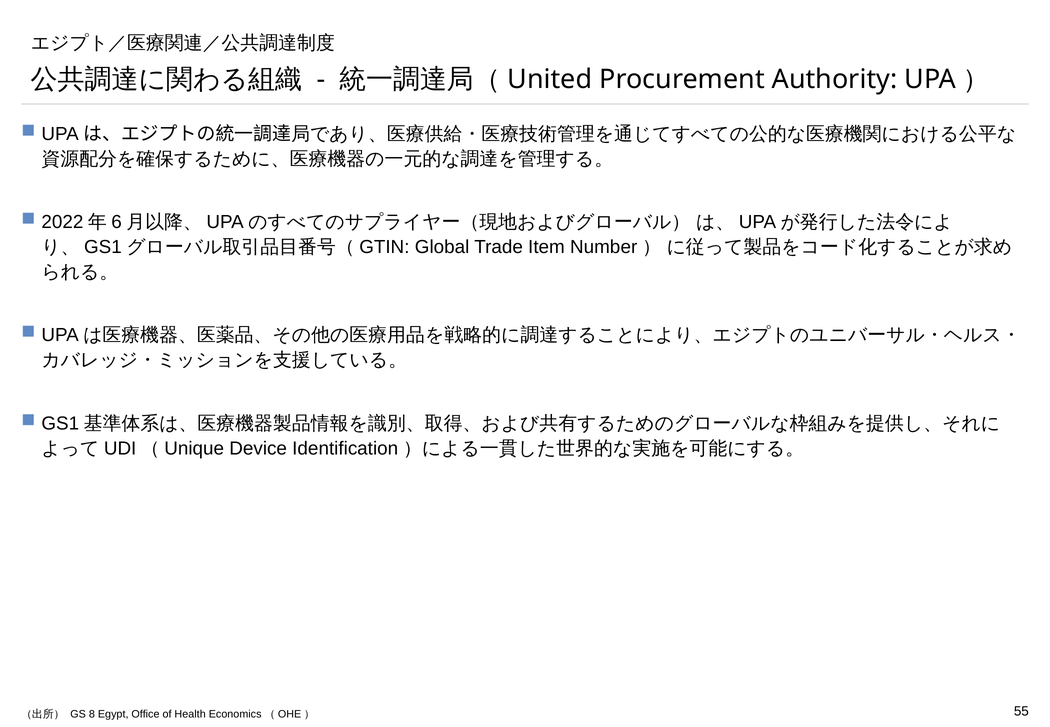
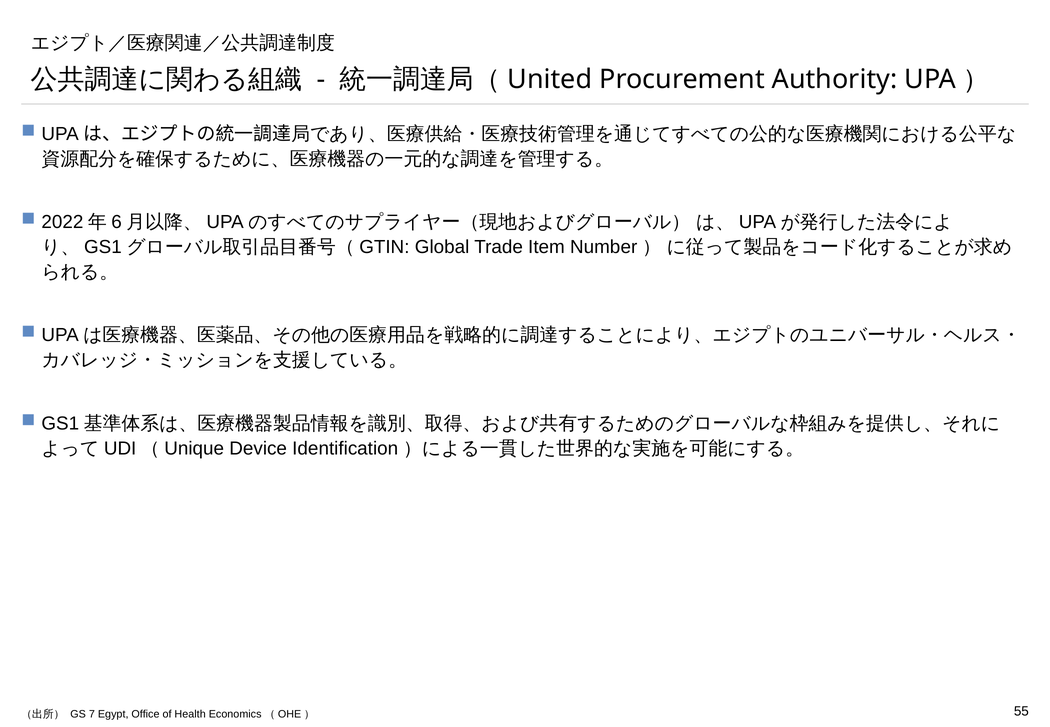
8: 8 -> 7 (92, 714)
